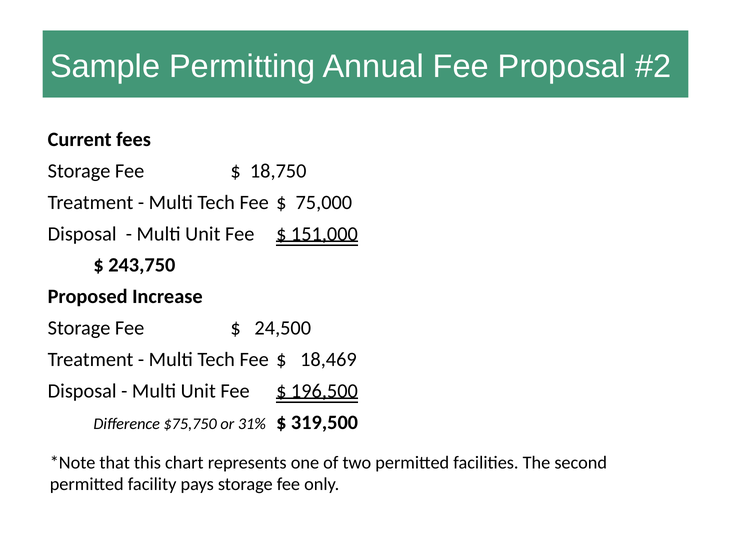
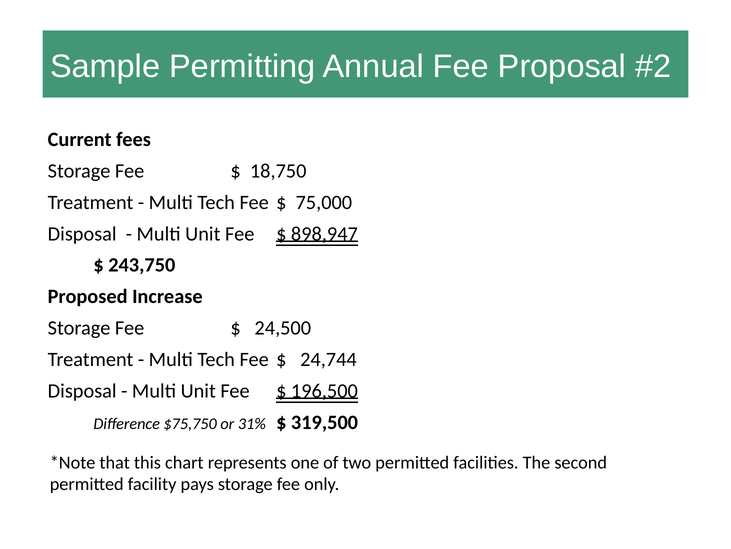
151,000: 151,000 -> 898,947 (324, 234)
18,469: 18,469 -> 24,744 (328, 359)
